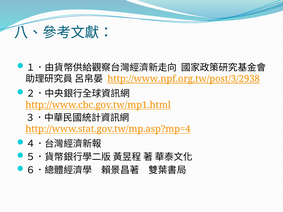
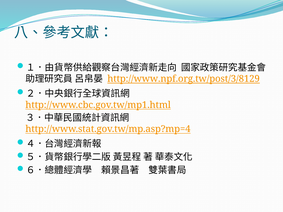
http://www.npf.org.tw/post/3/2938: http://www.npf.org.tw/post/3/2938 -> http://www.npf.org.tw/post/3/8129 (184, 79)
